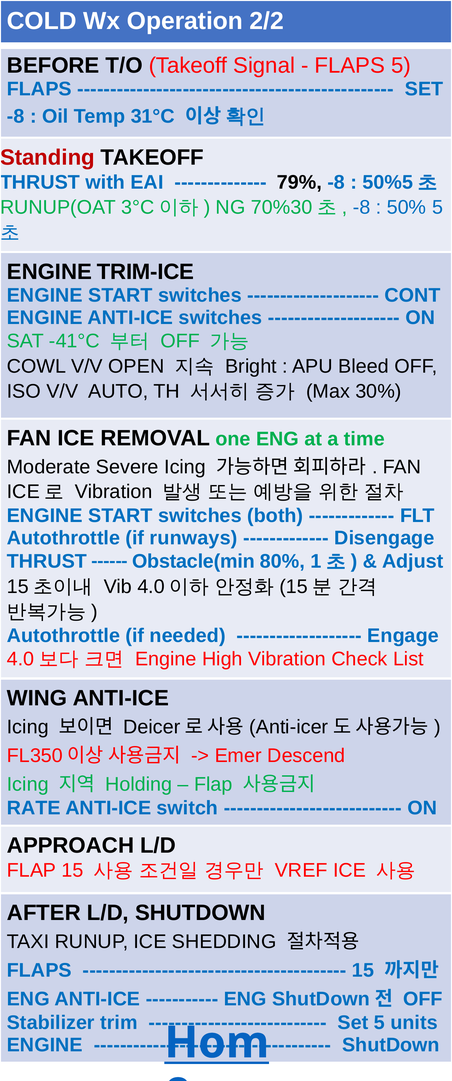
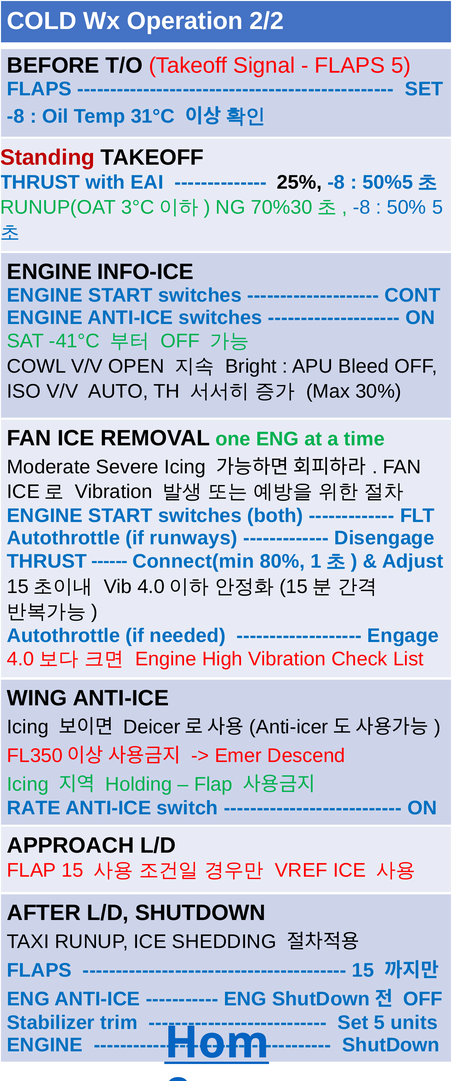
79%: 79% -> 25% (299, 182)
TRIM-ICE: TRIM-ICE -> INFO-ICE (145, 272)
Obstacle(min: Obstacle(min -> Connect(min (193, 562)
